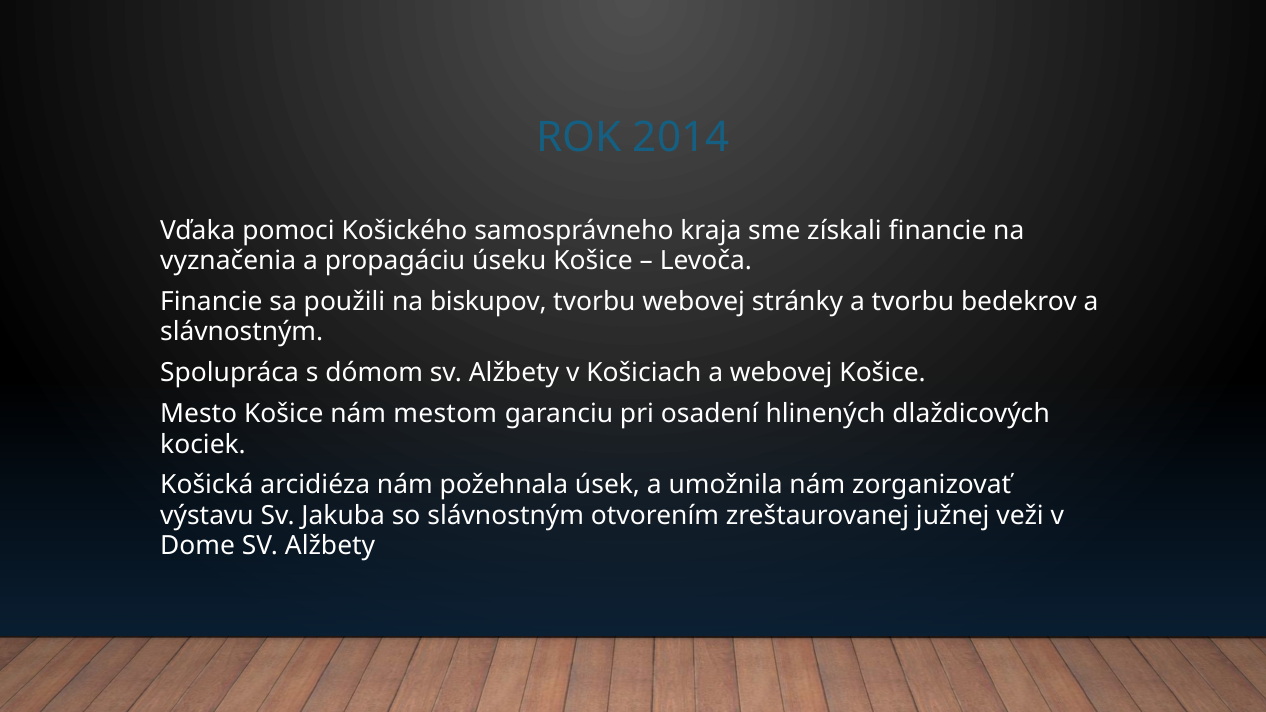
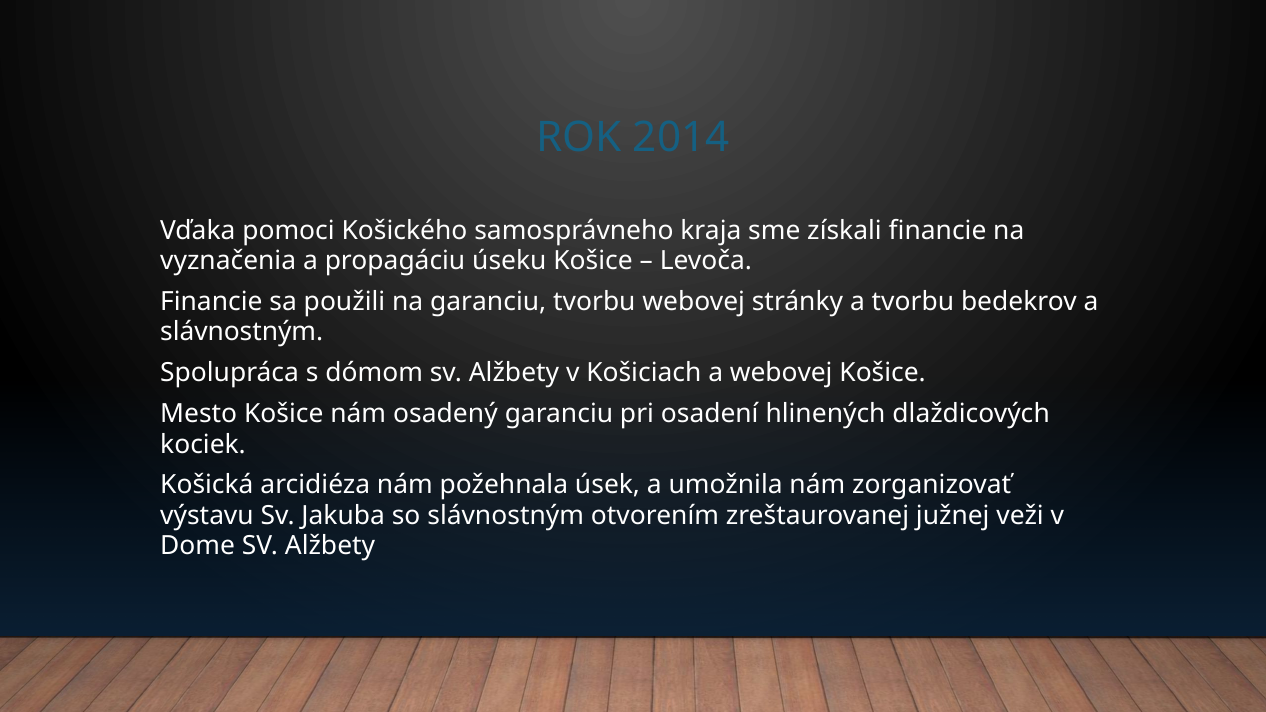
na biskupov: biskupov -> garanciu (488, 302)
mestom: mestom -> osadený (445, 414)
